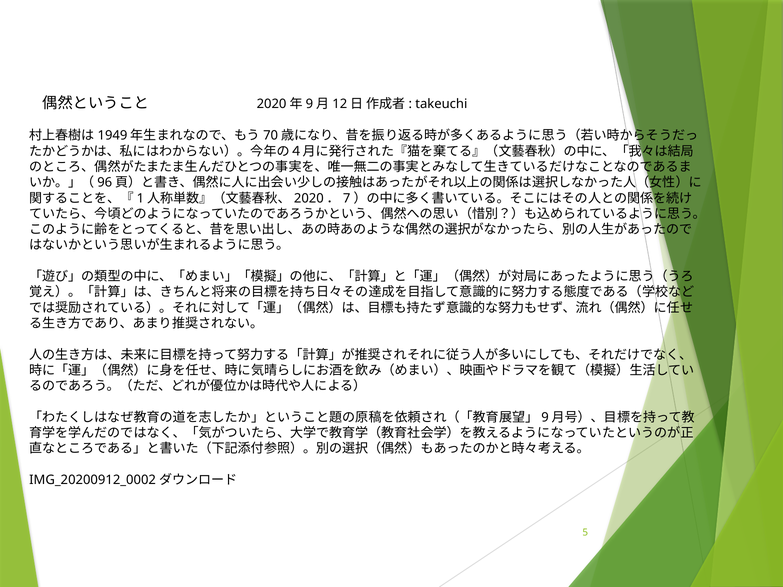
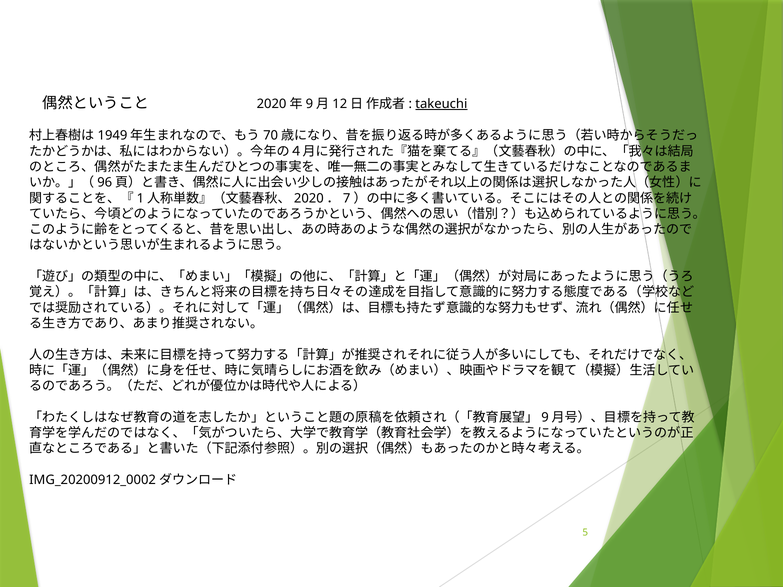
takeuchi underline: none -> present (441, 104)
